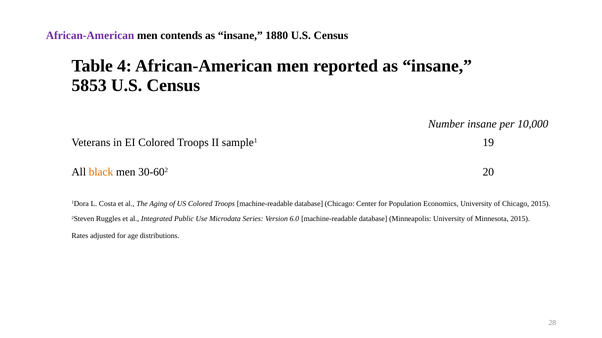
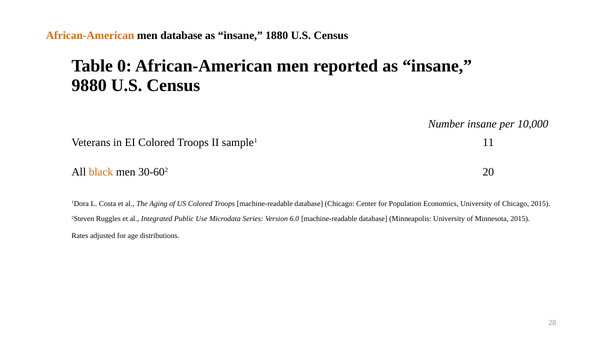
African-American colour: purple -> orange (90, 36)
men contends: contends -> database (181, 36)
4: 4 -> 0 (124, 66)
5853: 5853 -> 9880 (89, 86)
19: 19 -> 11 (488, 143)
